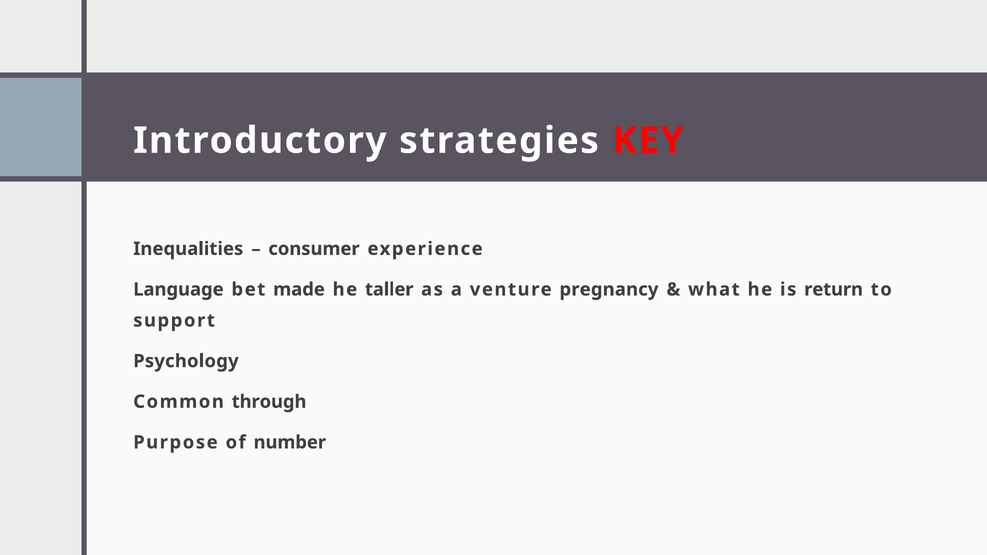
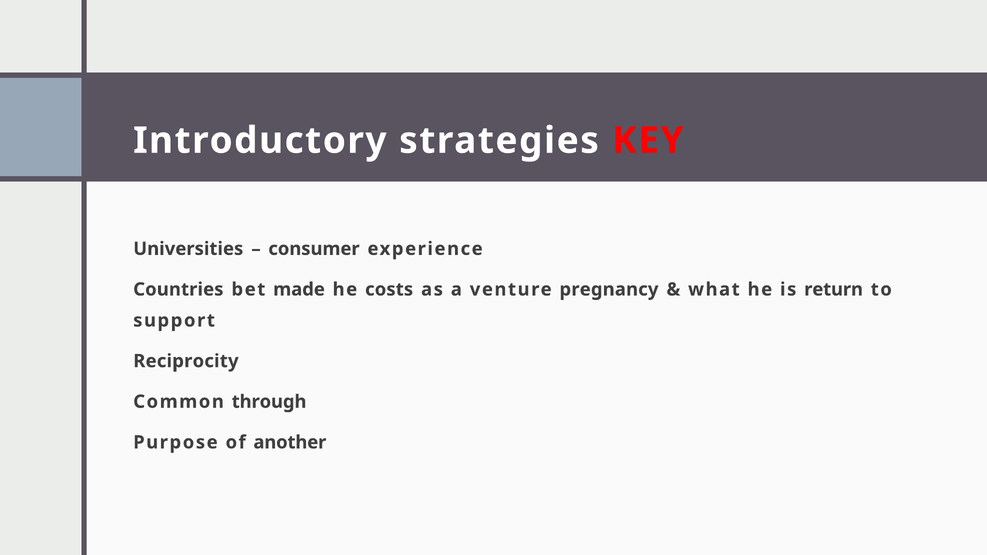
Inequalities: Inequalities -> Universities (188, 249)
Language: Language -> Countries (178, 290)
taller: taller -> costs (389, 290)
Psychology: Psychology -> Reciprocity (186, 361)
number: number -> another (290, 442)
